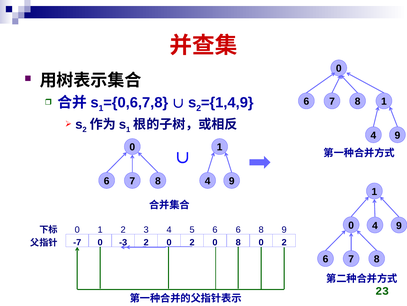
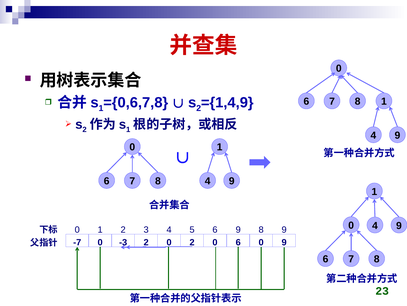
6 6: 6 -> 9 (238, 229)
2 0 8: 8 -> 6 (238, 242)
-7 0 2: 2 -> 9 (284, 242)
